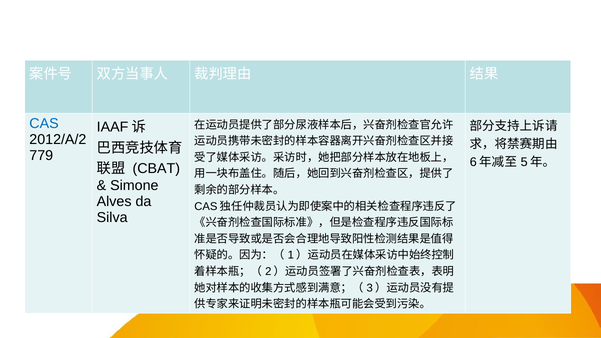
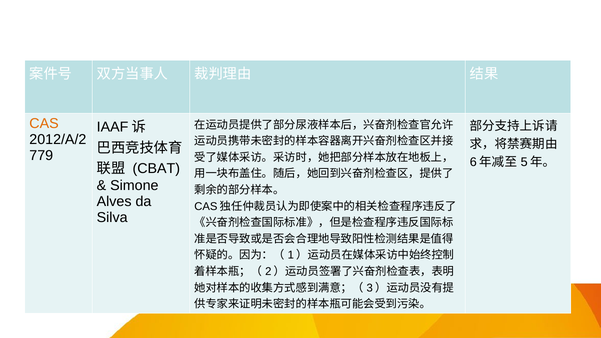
CAS colour: blue -> orange (44, 124)
